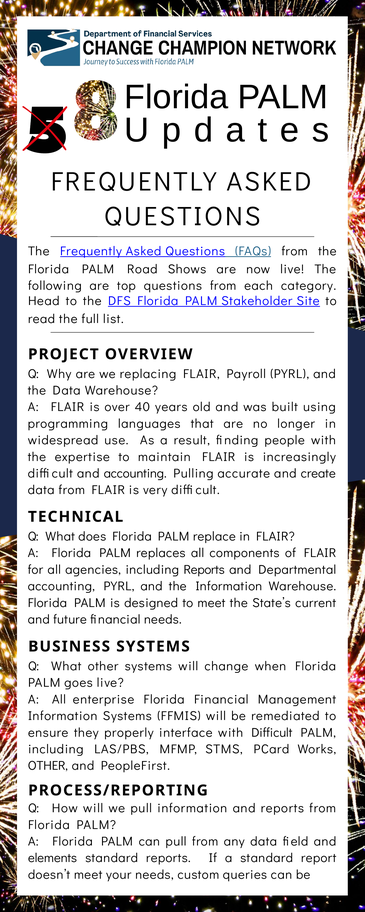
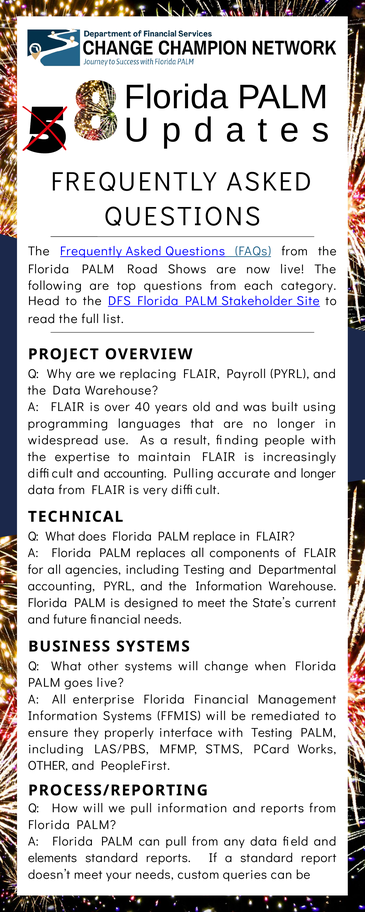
and create: create -> longer (318, 474)
including Reports: Reports -> Testing (204, 570)
with Difficult: Difficult -> Testing (272, 733)
